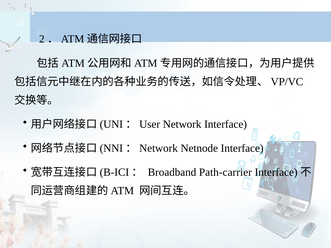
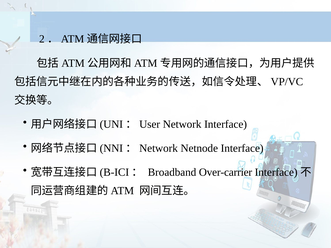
Path-carrier: Path-carrier -> Over-carrier (226, 172)
